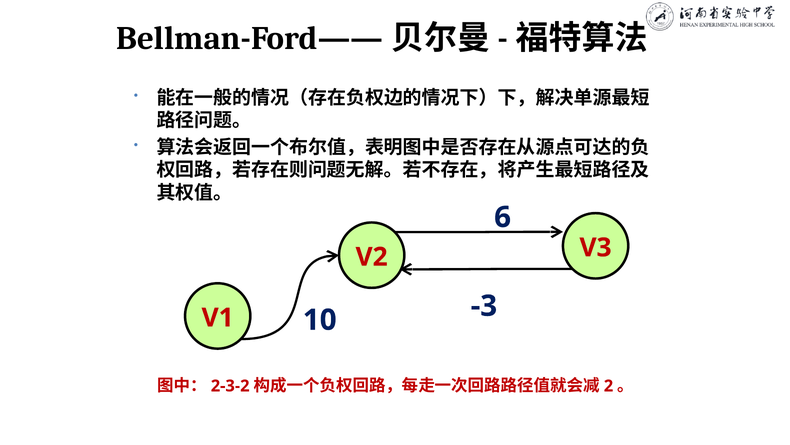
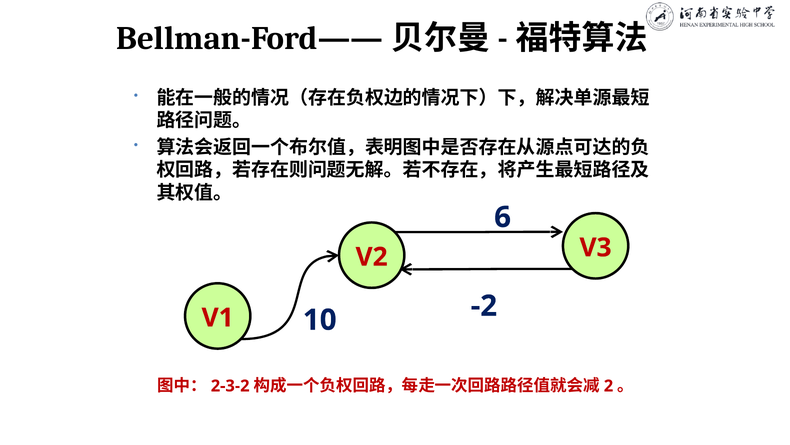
-3: -3 -> -2 (484, 306)
